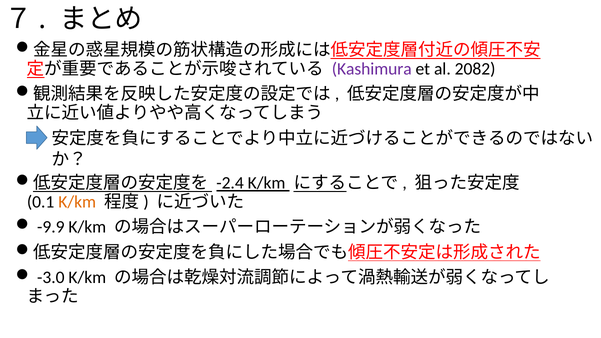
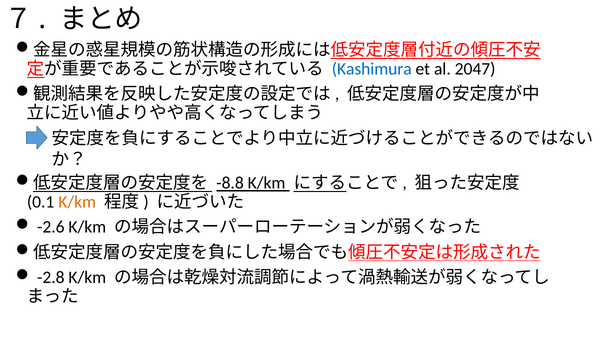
Kashimura colour: purple -> blue (372, 69)
2082: 2082 -> 2047 (475, 69)
-2.4: -2.4 -> -8.8 (230, 183)
-9.9: -9.9 -> -2.6 (51, 227)
-3.0: -3.0 -> -2.8 (51, 278)
